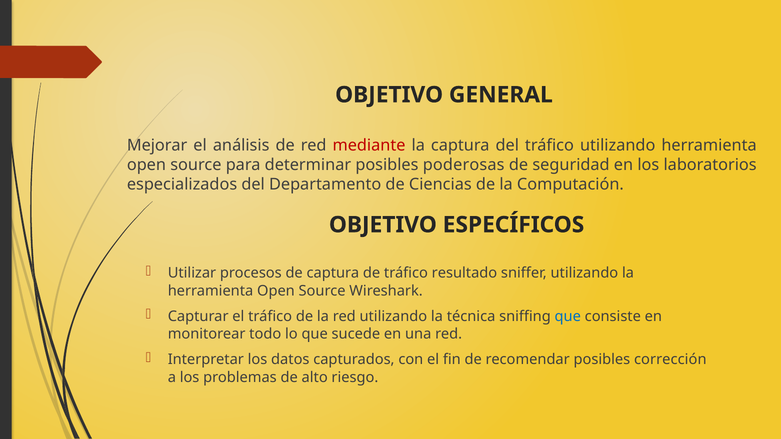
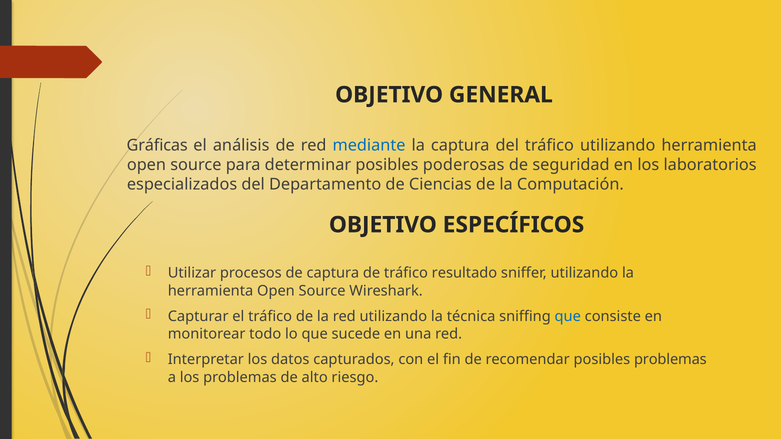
Mejorar: Mejorar -> Gráficas (157, 145)
mediante colour: red -> blue (369, 145)
posibles corrección: corrección -> problemas (670, 360)
